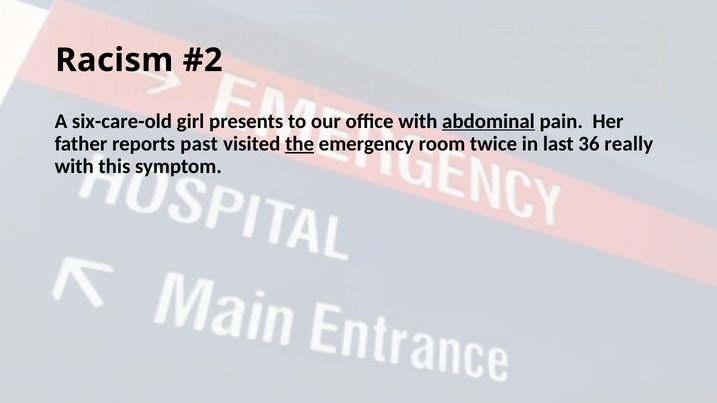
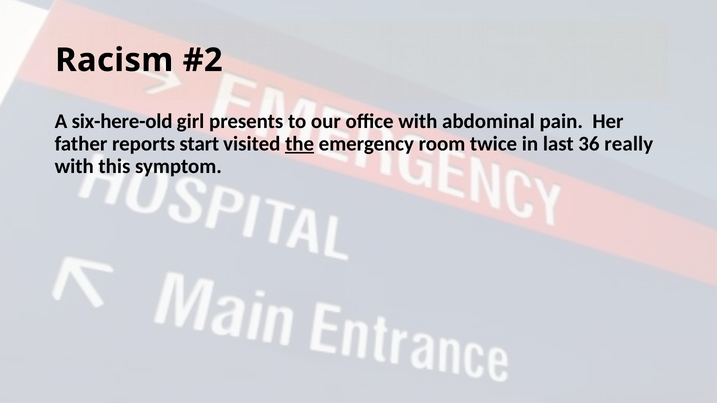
six-care-old: six-care-old -> six-here-old (122, 121)
abdominal underline: present -> none (488, 121)
past: past -> start (199, 144)
